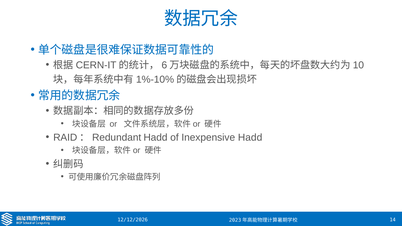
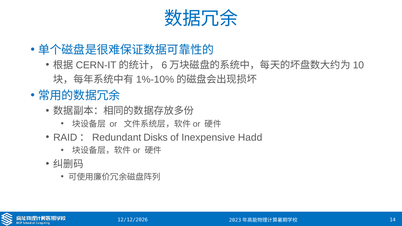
RAID：Redundant Hadd: Hadd -> Disks (156, 138)
